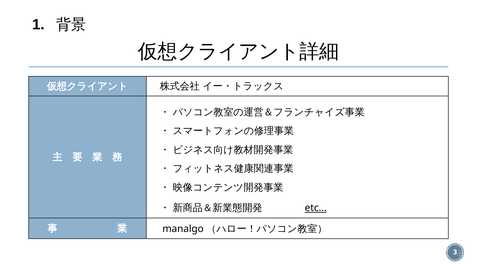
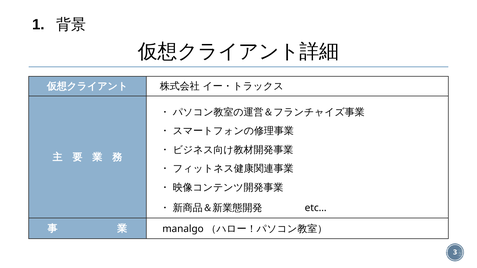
etc… underline: present -> none (316, 208)
